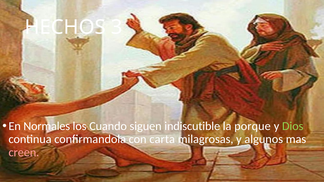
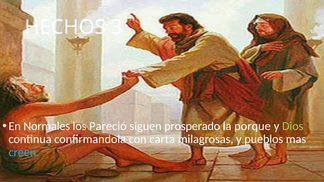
Cuando: Cuando -> Pareció (108, 126)
indiscutible: indiscutible -> prosperado (192, 126)
algunos: algunos -> pueblos (264, 139)
creen colour: pink -> light blue (24, 152)
